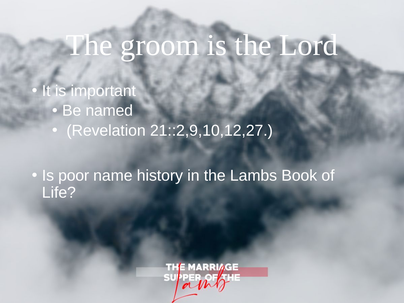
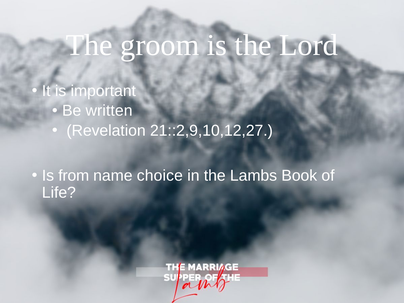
named: named -> written (109, 111)
poor: poor -> from (74, 176)
history: history -> choice (160, 176)
